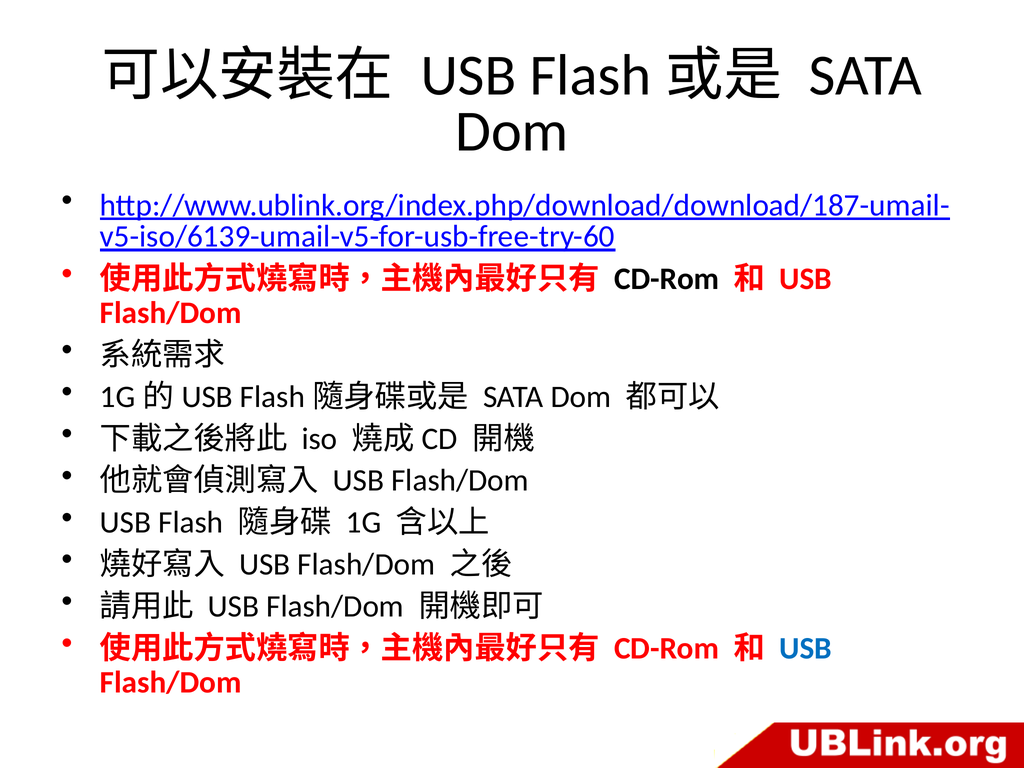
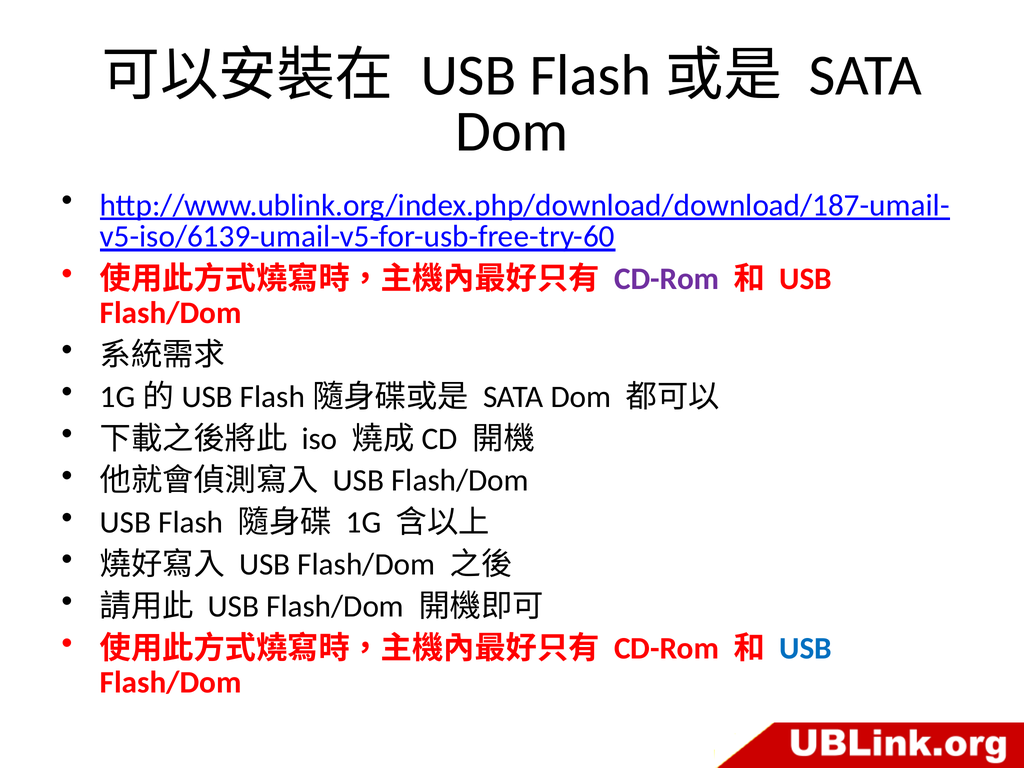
CD-Rom colour: black -> purple (667, 279)
